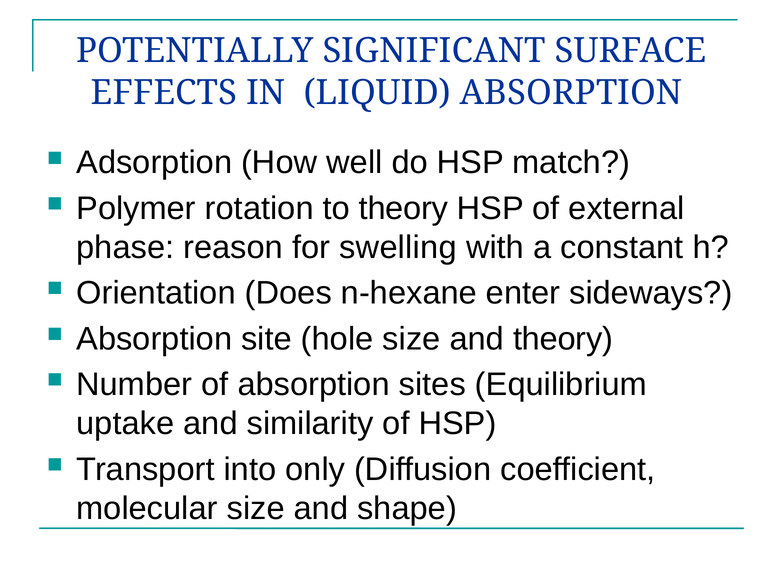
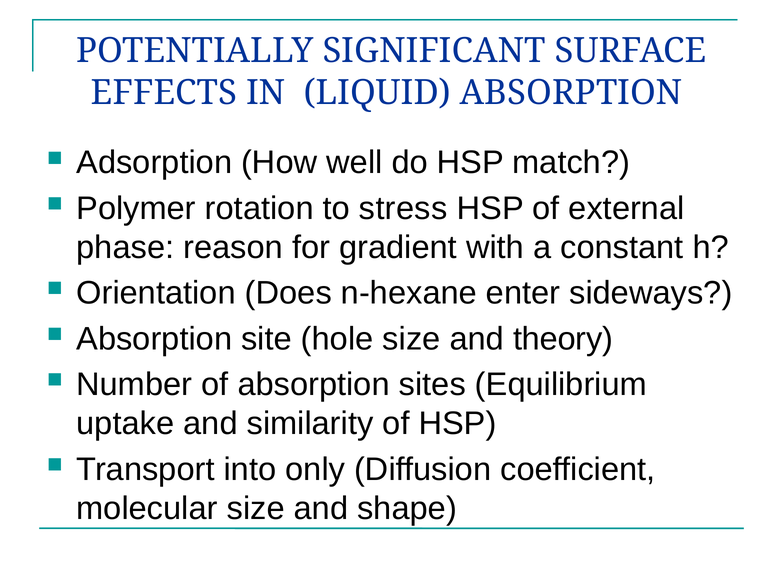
to theory: theory -> stress (403, 208)
swelling: swelling -> gradient (398, 248)
